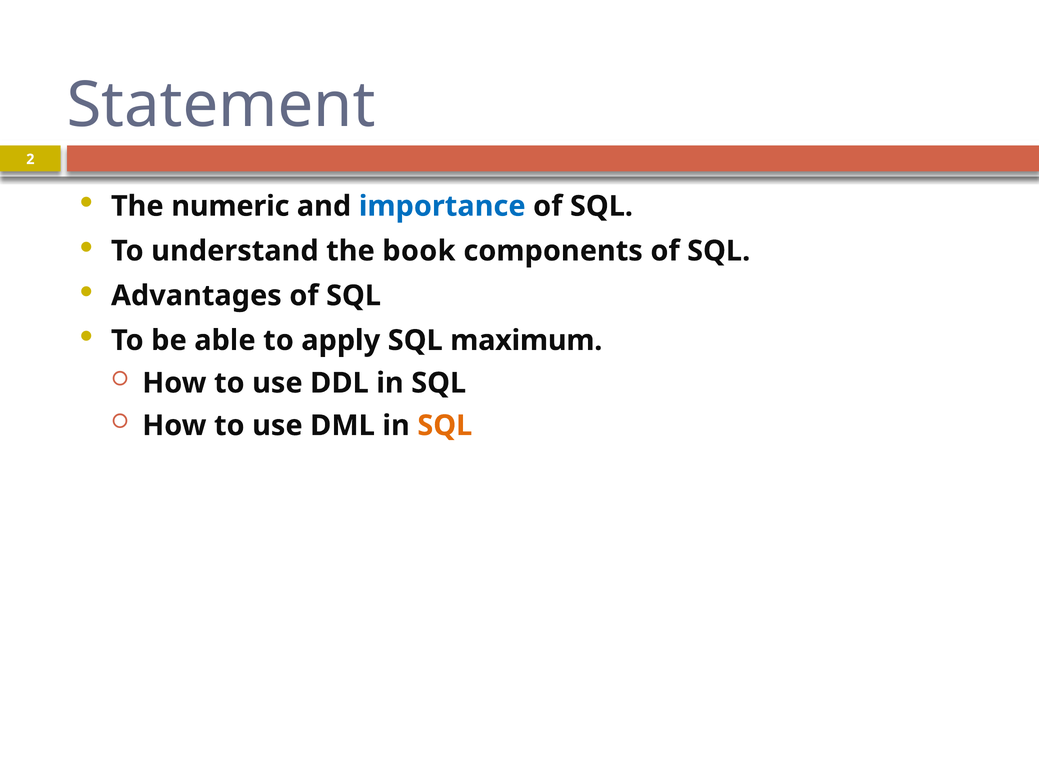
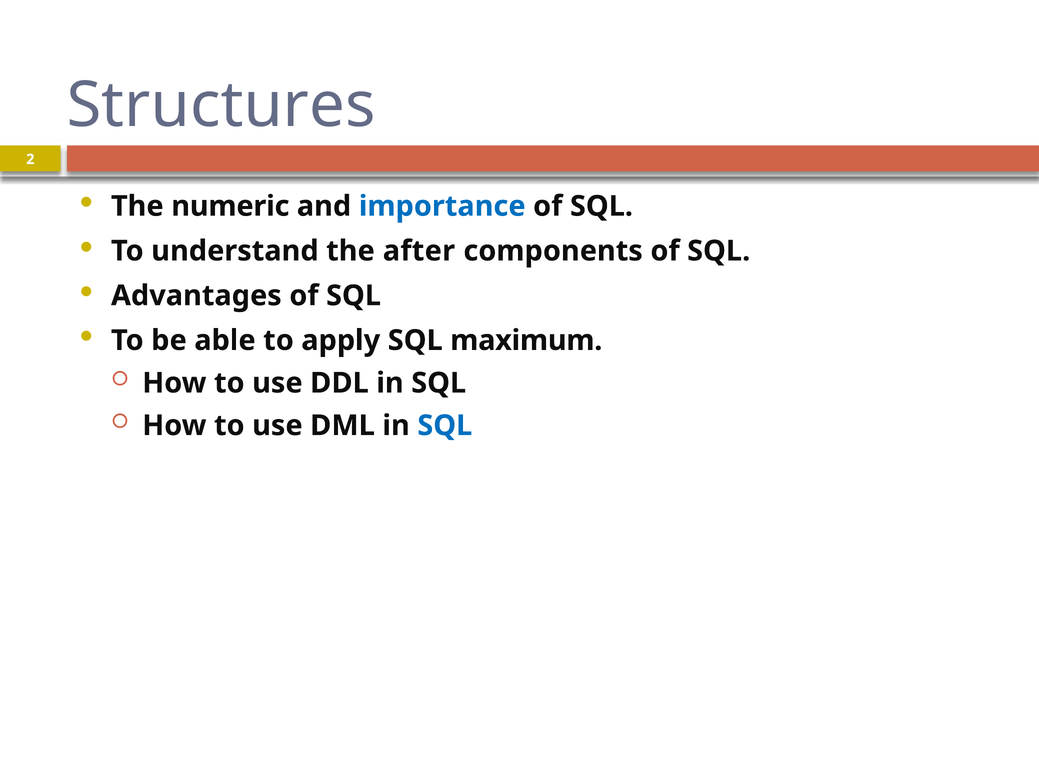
Statement: Statement -> Structures (221, 105)
book: book -> after (419, 251)
SQL colour: orange -> blue (445, 426)
